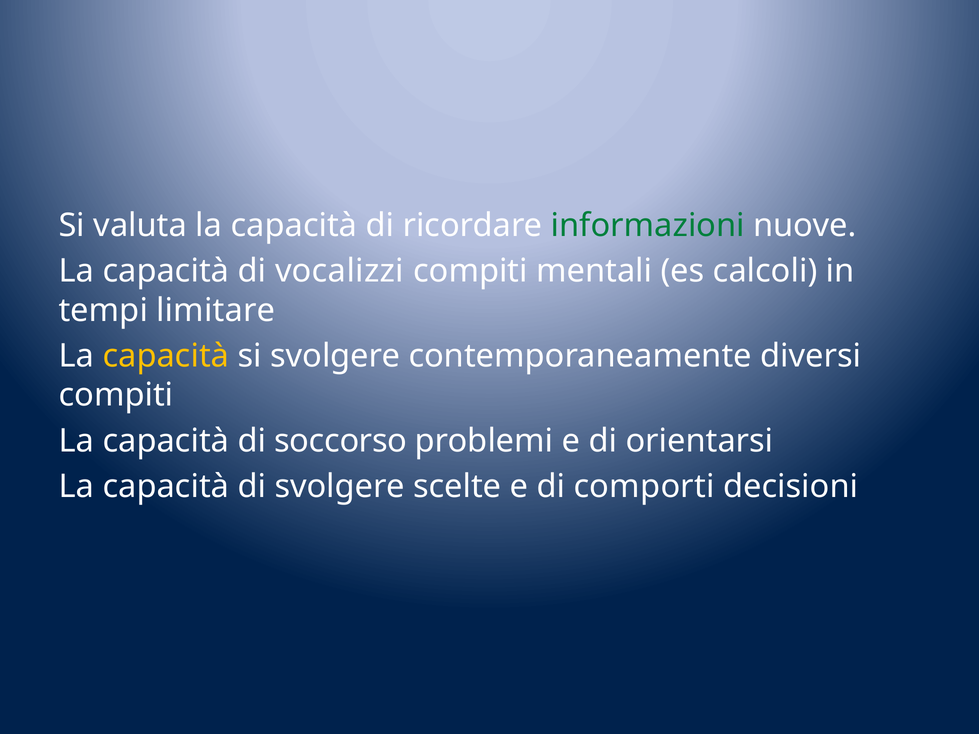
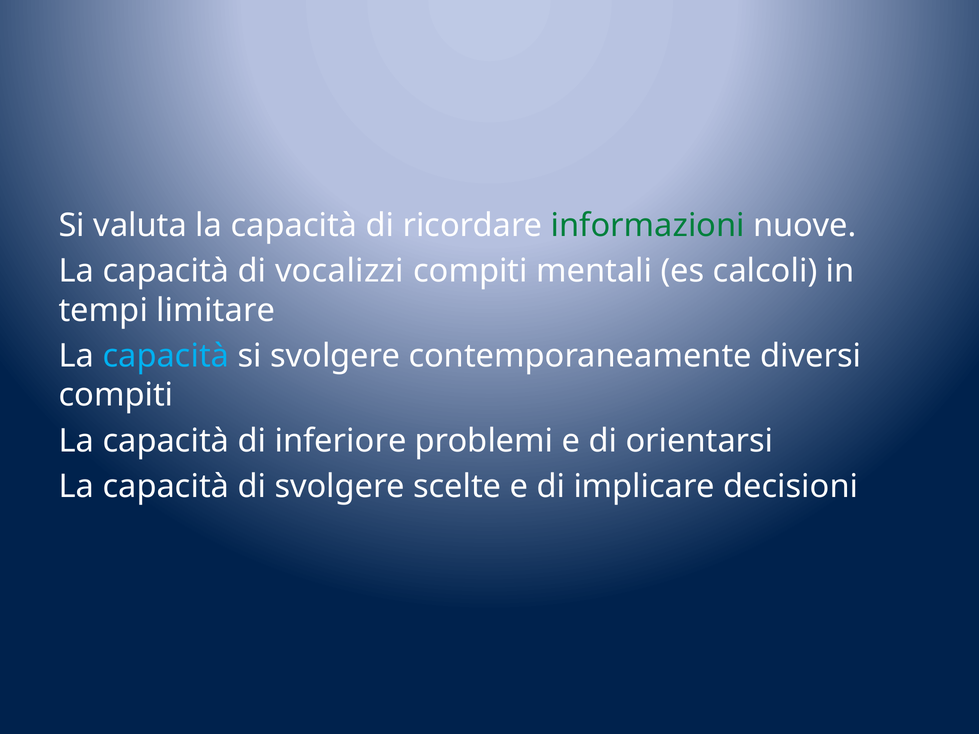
capacità colour: yellow -> light blue (166, 356)
soccorso: soccorso -> inferiore (341, 441)
comporti: comporti -> implicare (644, 487)
